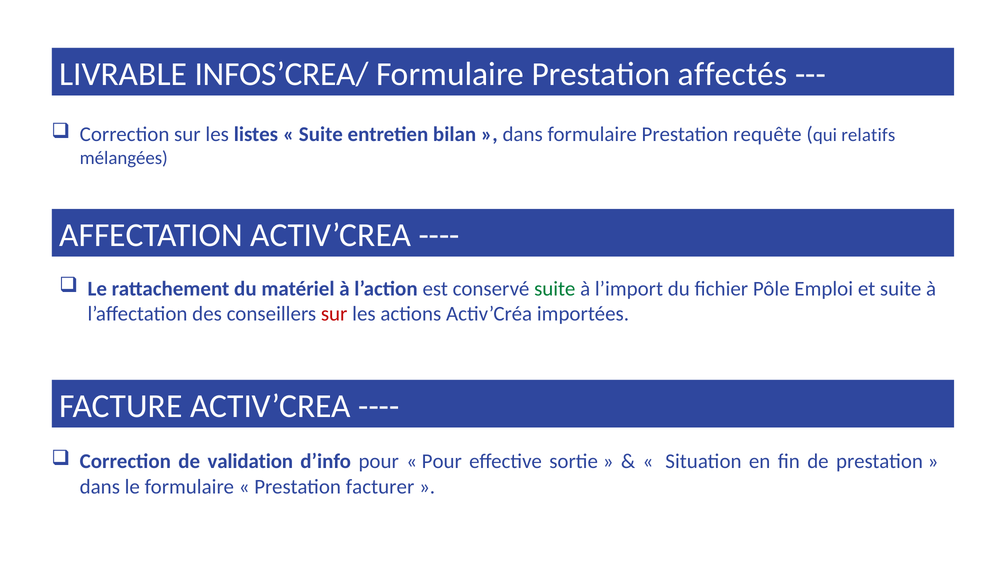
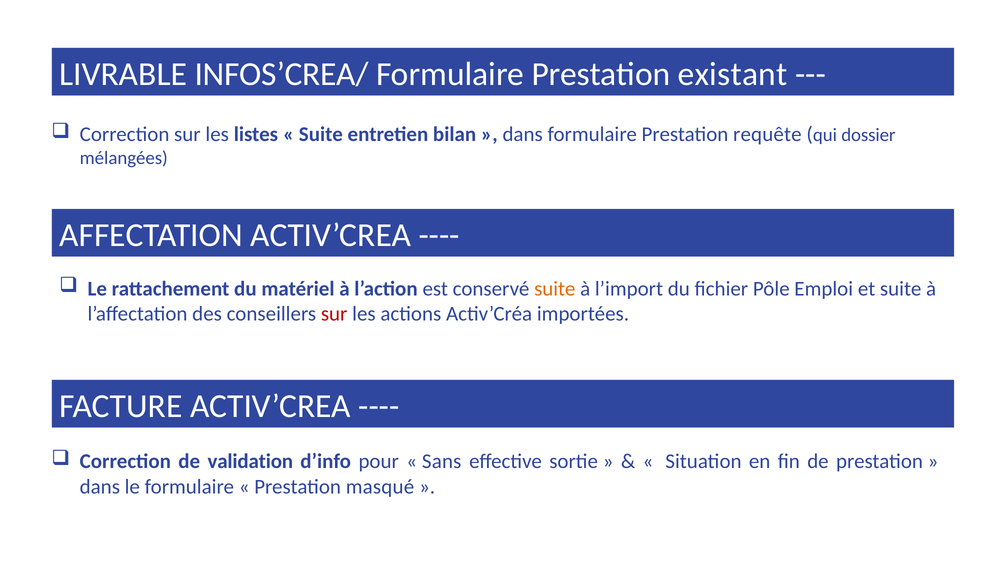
affectés: affectés -> existant (733, 74)
relatifs: relatifs -> dossier (868, 135)
suite colour: green -> orange (555, 289)
Pour: Pour -> Sans (442, 461)
facturer: facturer -> masqué (380, 487)
